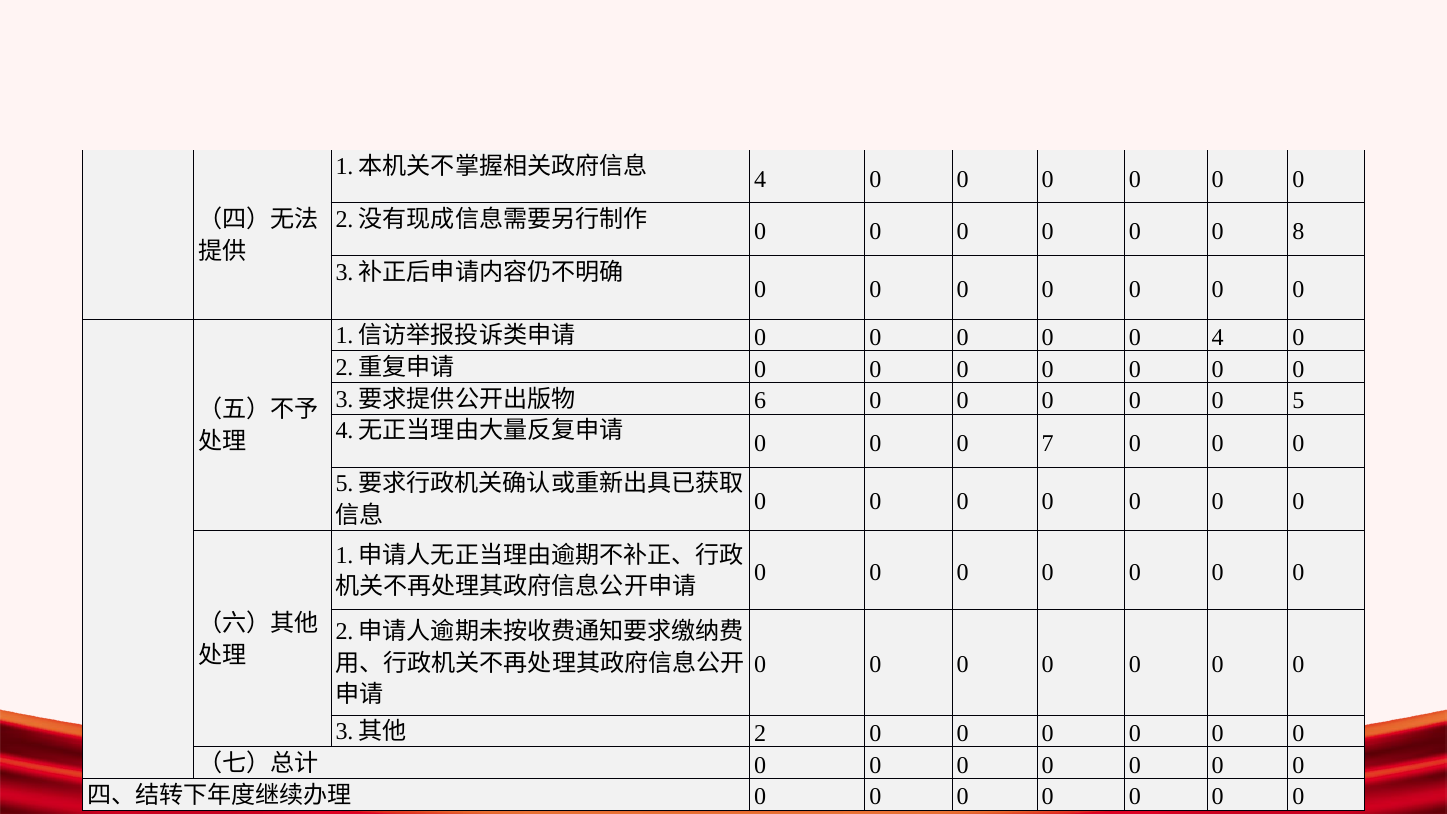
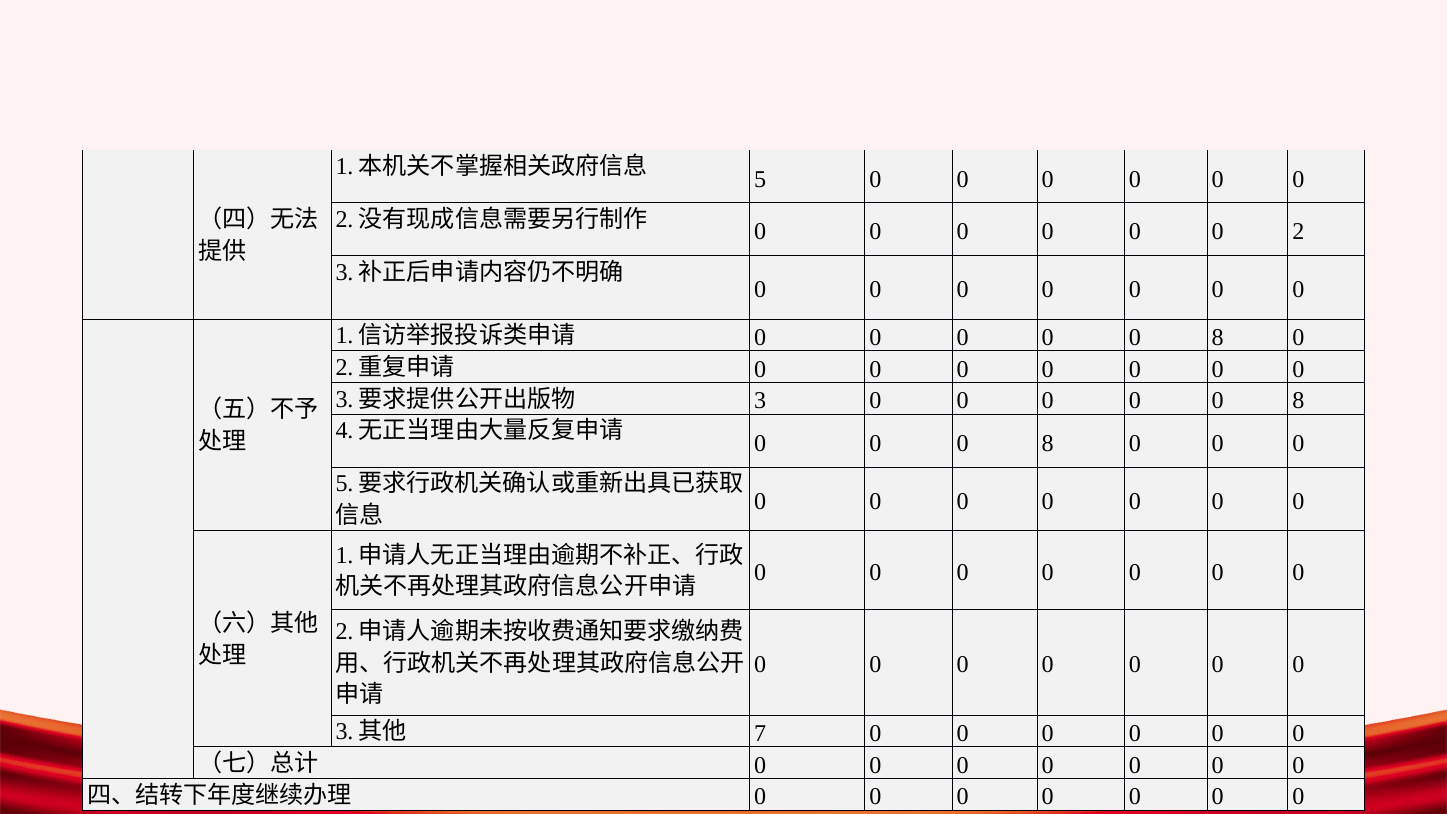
4: 4 -> 5 (760, 179)
8: 8 -> 2 (1298, 232)
4: 4 -> 8 (1218, 337)
6: 6 -> 3 (760, 401)
5: 5 -> 8 (1298, 401)
7: 7 -> 8 (1048, 443)
2: 2 -> 7 (760, 734)
